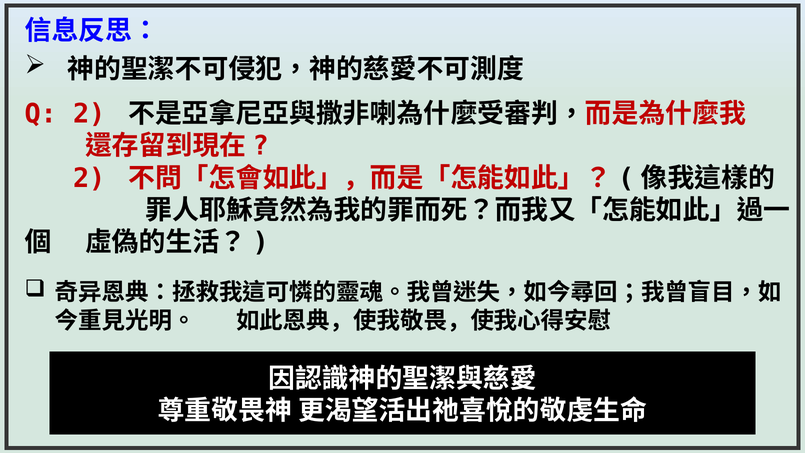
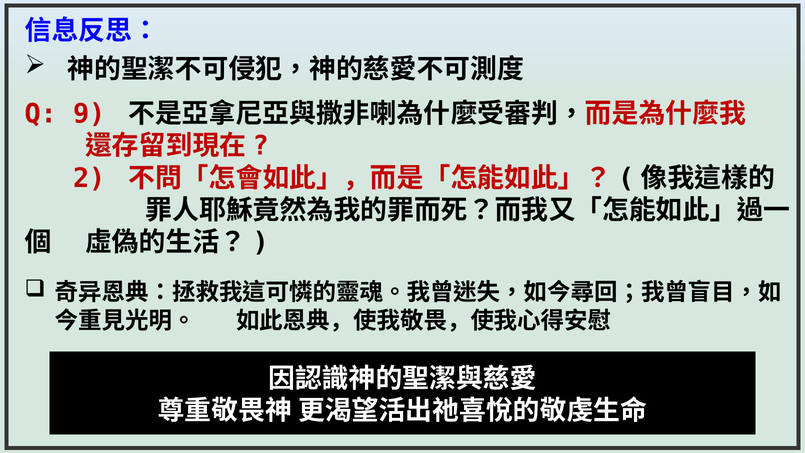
Q 2: 2 -> 9 (89, 114)
